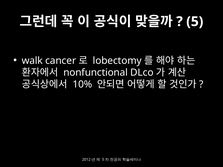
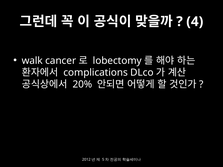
5: 5 -> 4 (195, 22)
nonfunctional: nonfunctional -> complications (96, 73)
10%: 10% -> 20% (82, 84)
